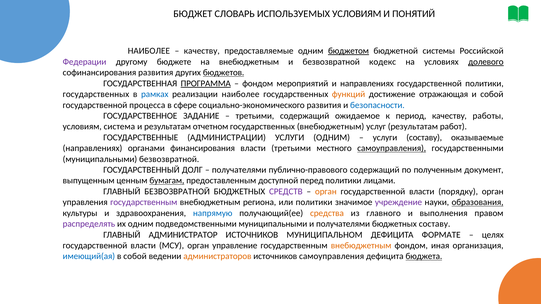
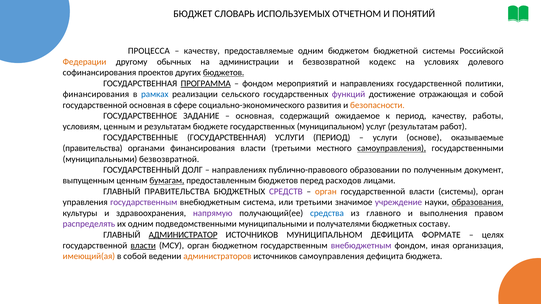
ИСПОЛЬЗУЕМЫХ УСЛОВИЯМ: УСЛОВИЯМ -> ОТЧЕТНОМ (357, 14)
НАИБОЛЕЕ: НАИБОЛЕЕ -> ПРОЦЕССА (149, 51)
бюджетом underline: present -> none (348, 51)
Федерации colour: purple -> orange (85, 62)
бюджете: бюджете -> обычных (174, 62)
на внебюджетным: внебюджетным -> администрации (249, 62)
долевого underline: present -> none (486, 62)
софинансирования развития: развития -> проектов (156, 73)
государственных: государственных -> финансирования (96, 94)
реализации наиболее: наиболее -> сельского (241, 94)
функций colour: orange -> purple (349, 94)
государственной процесса: процесса -> основная (147, 105)
безопасности colour: blue -> orange (377, 105)
третьими: третьими -> основная (255, 116)
условиям система: система -> ценным (119, 127)
отчетном: отчетном -> бюджете (211, 127)
государственных внебюджетным: внебюджетным -> муниципальном (331, 127)
ГОСУДАРСТВЕННЫЕ АДМИНИСТРАЦИИ: АДМИНИСТРАЦИИ -> ГОСУДАРСТВЕННАЯ (227, 138)
УСЛУГИ ОДНИМ: ОДНИМ -> ПЕРИОД (332, 138)
услуги составу: составу -> основе (424, 138)
направлениях: направлениях -> правительства (93, 148)
получателями: получателями -> направлениях (239, 170)
публично-правового содержащий: содержащий -> образовании (375, 170)
предоставленным доступной: доступной -> бюджетов (278, 181)
перед политики: политики -> расходов (343, 181)
ГЛАВНЫЙ БЕЗВОЗВРАТНОЙ: БЕЗВОЗВРАТНОЙ -> ПРАВИТЕЛЬСТВА (177, 192)
власти порядку: порядку -> системы (458, 192)
региона: региона -> система (260, 203)
или политики: политики -> третьими (314, 203)
напрямую colour: blue -> purple (213, 213)
средства colour: orange -> blue (327, 213)
АДМИНИСТРАТОР underline: none -> present (183, 235)
власти underline: none -> present (143, 246)
управление: управление -> бюджетном (235, 246)
внебюджетным colour: orange -> purple (361, 246)
имеющий(ая colour: blue -> orange (89, 257)
бюджета underline: present -> none (424, 257)
